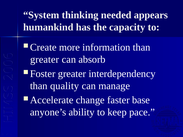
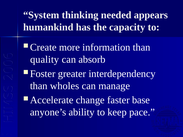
greater: greater -> quality (45, 60)
quality: quality -> wholes (65, 86)
